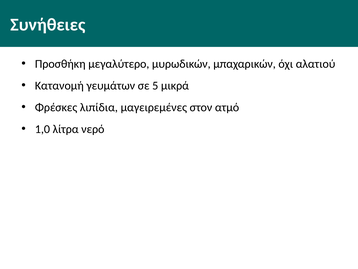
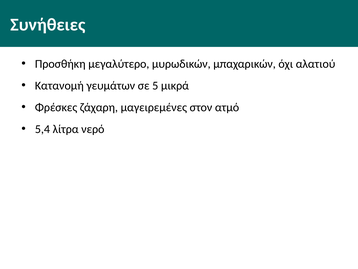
λιπίδια: λιπίδια -> ζάχαρη (99, 107)
1,0: 1,0 -> 5,4 (42, 129)
